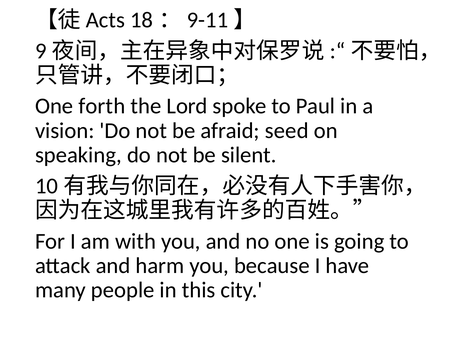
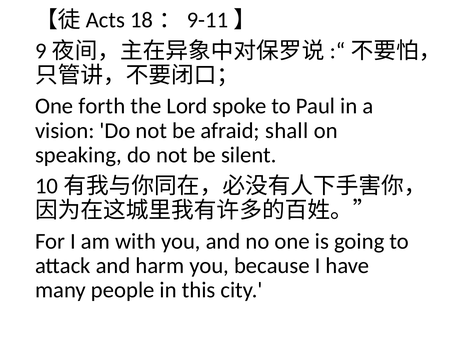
seed: seed -> shall (287, 131)
